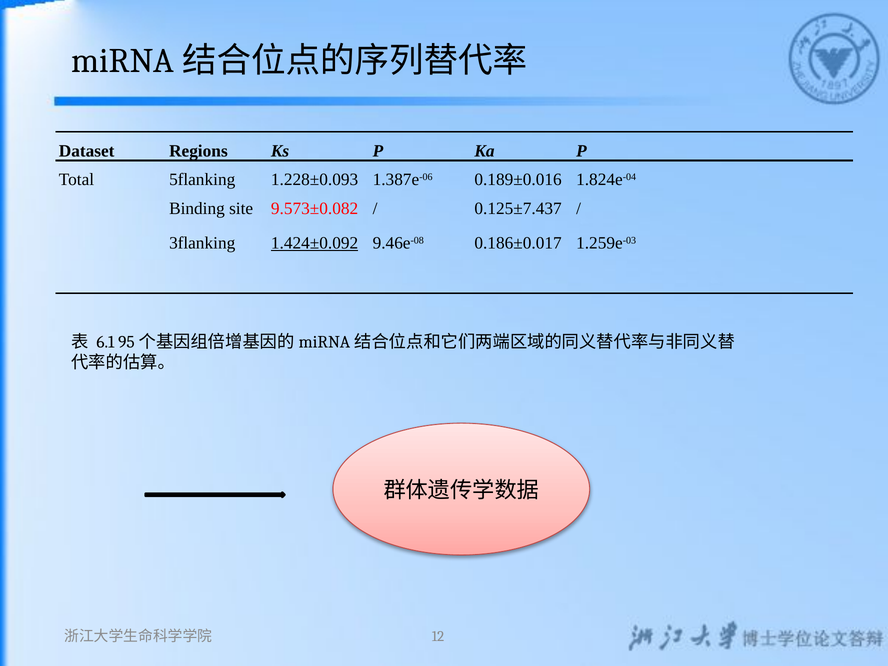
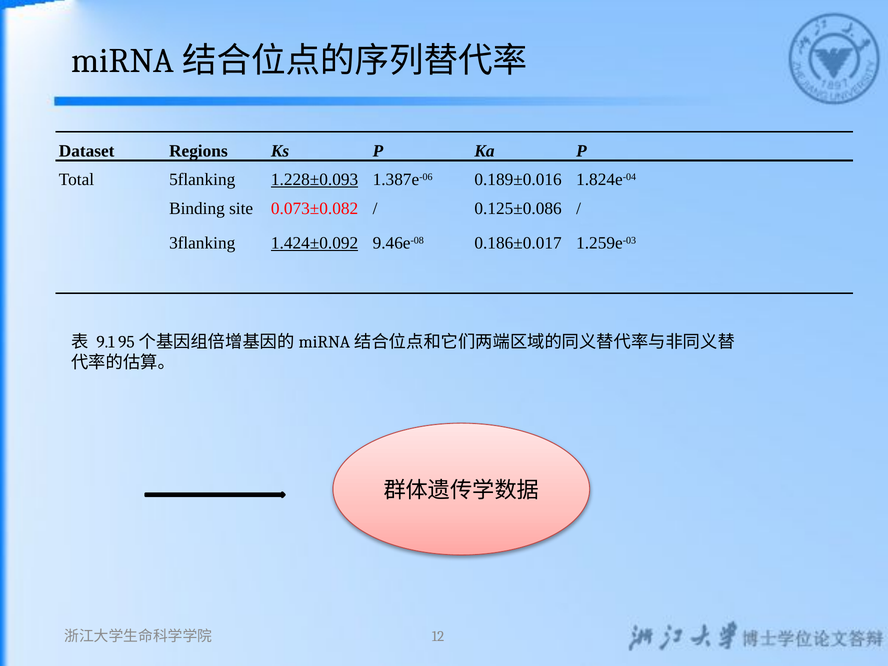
1.228±0.093 underline: none -> present (315, 180)
9.573±0.082: 9.573±0.082 -> 0.073±0.082 (315, 209)
0.125±7.437: 0.125±7.437 -> 0.125±0.086 (518, 209)
6.1: 6.1 -> 9.1 (105, 342)
